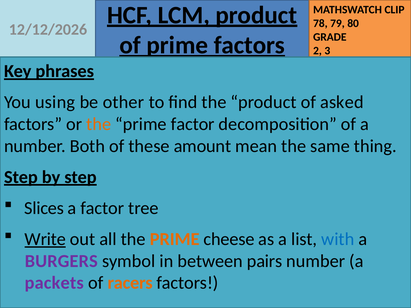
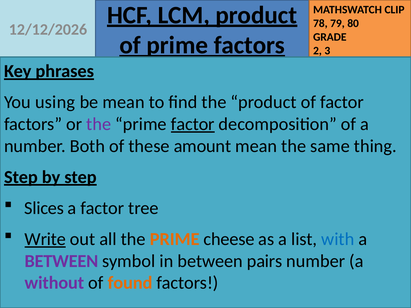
be other: other -> mean (124, 102)
of asked: asked -> factor (342, 102)
the colour: orange -> purple (99, 124)
factor underline: none -> present (193, 124)
BURGERS: BURGERS -> BETWEEN (61, 261)
packets: packets -> without (54, 283)
racers: racers -> found (130, 283)
